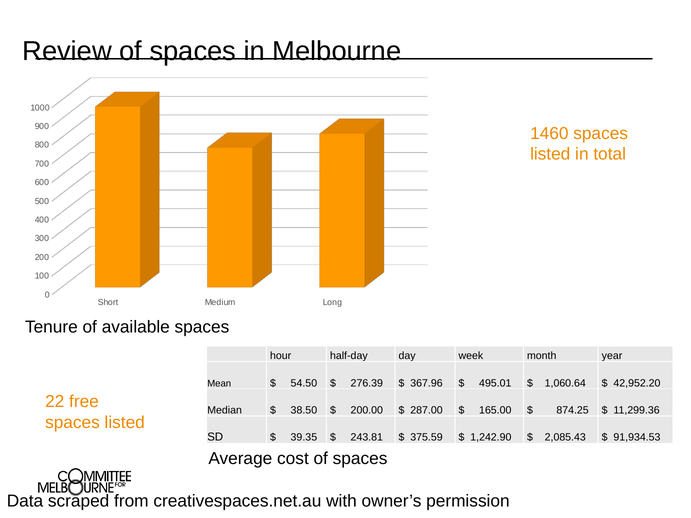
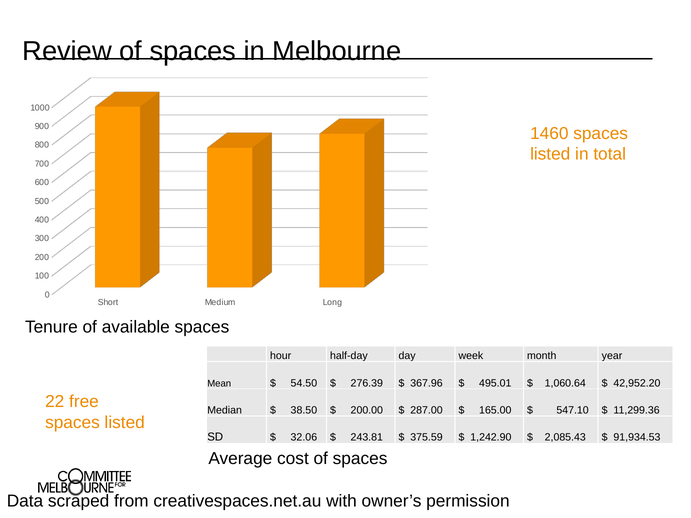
874.25: 874.25 -> 547.10 (573, 410)
39.35: 39.35 -> 32.06 (304, 438)
